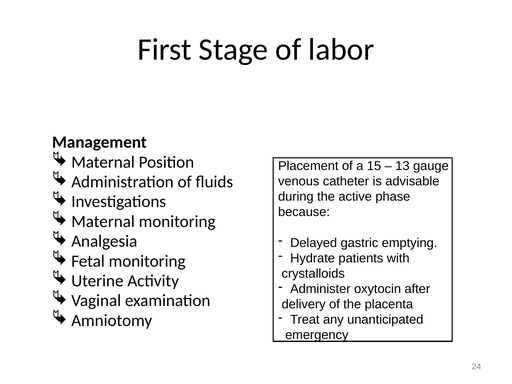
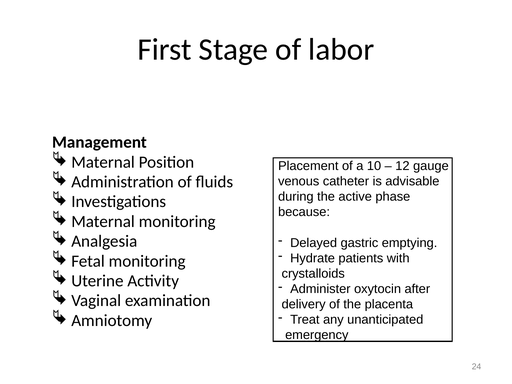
15: 15 -> 10 (374, 166)
13: 13 -> 12 (402, 166)
